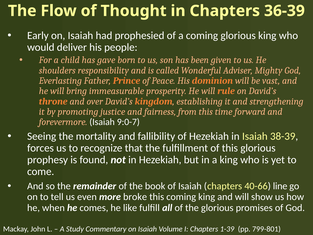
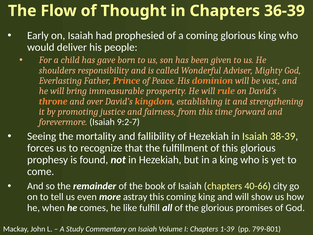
9:0-7: 9:0-7 -> 9:2-7 (128, 122)
line: line -> city (280, 186)
broke: broke -> astray (135, 197)
